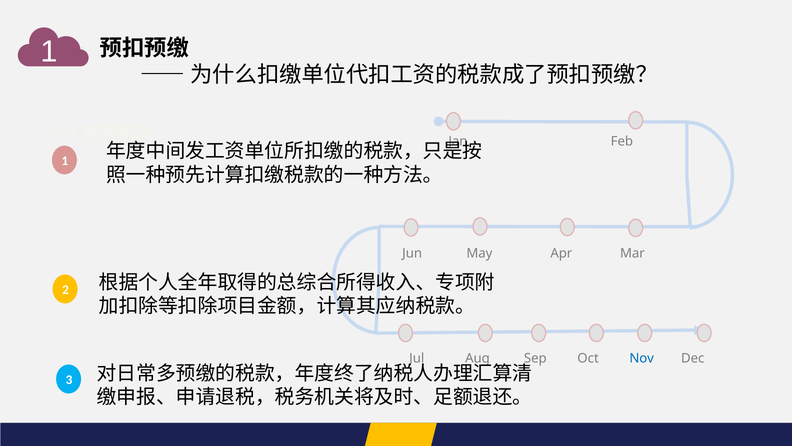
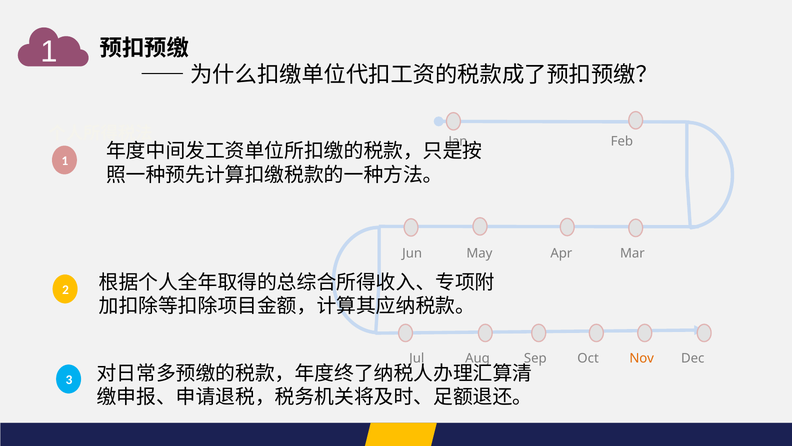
Nov colour: blue -> orange (642, 358)
